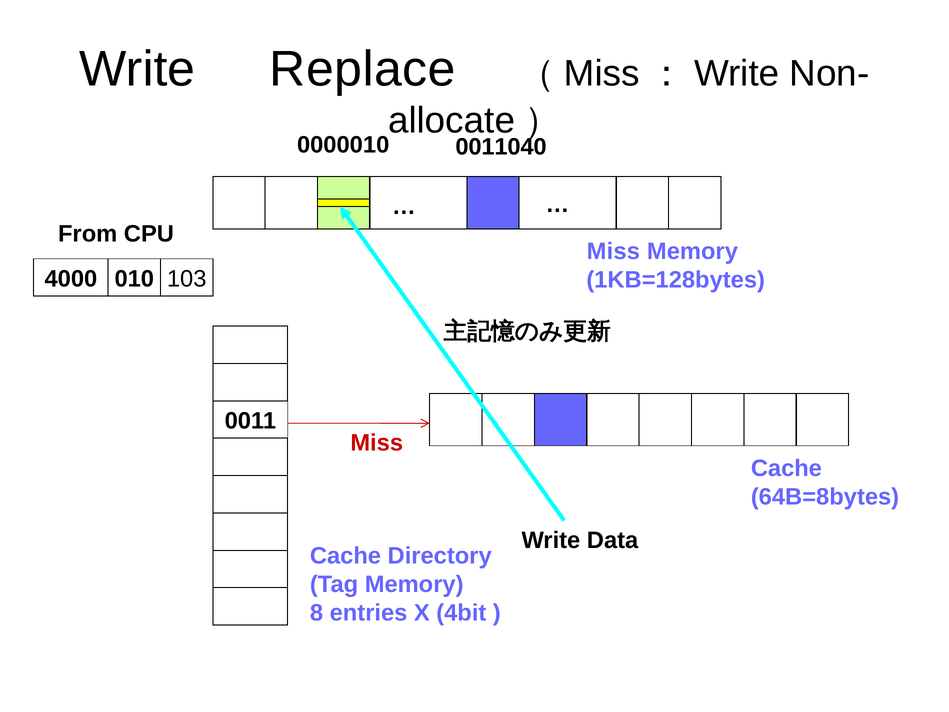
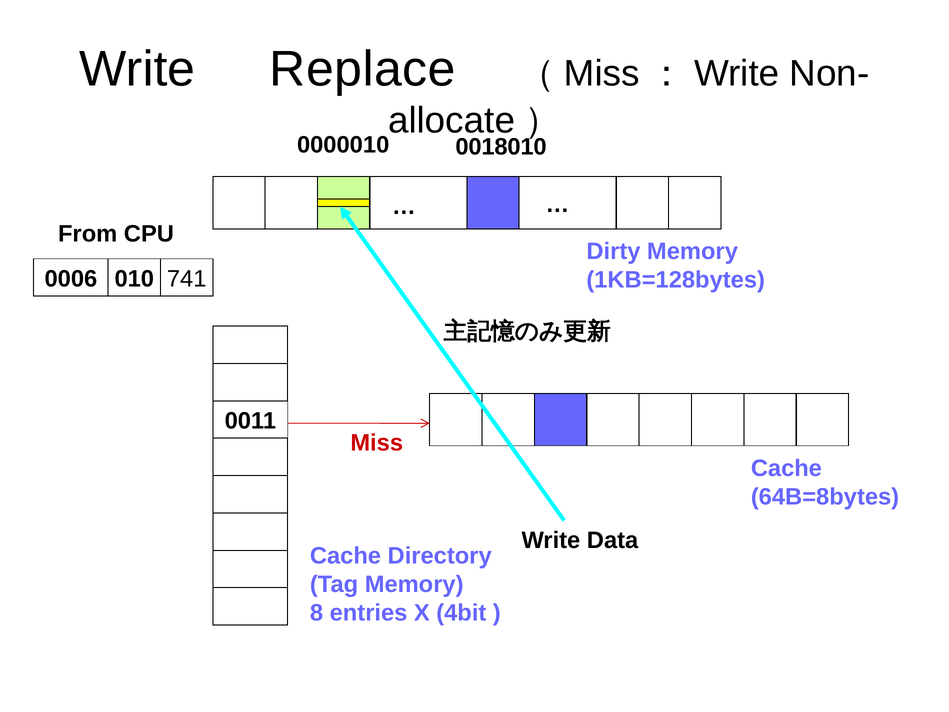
0011040: 0011040 -> 0018010 (501, 147)
Miss: Miss -> Dirty (613, 251)
4000: 4000 -> 0006 (71, 279)
103: 103 -> 741 (187, 279)
